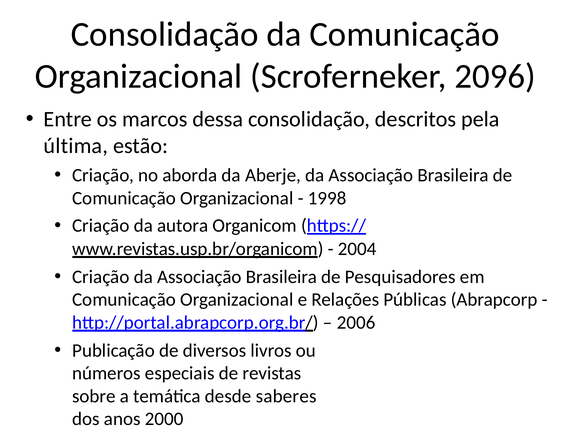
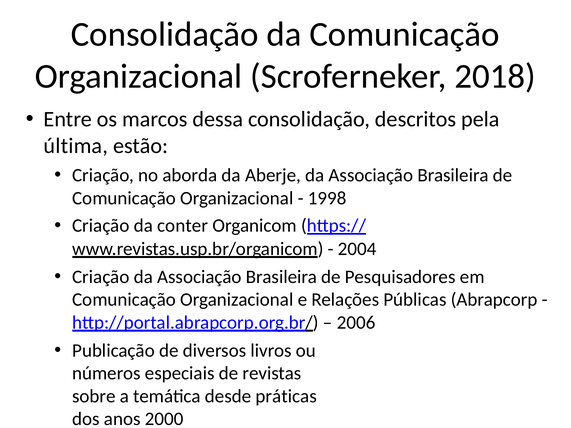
2096: 2096 -> 2018 (495, 76)
autora: autora -> conter (183, 226)
saberes: saberes -> práticas (286, 396)
